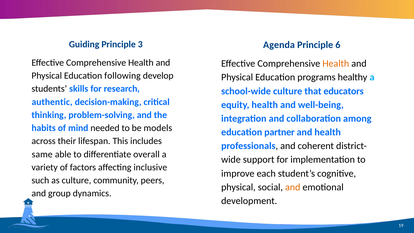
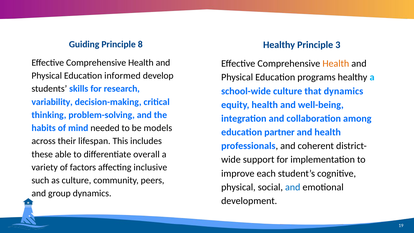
3: 3 -> 8 (140, 44)
Agenda: Agenda -> Healthy (279, 45)
6: 6 -> 3 (338, 45)
following: following -> informed (122, 76)
that educators: educators -> dynamics (343, 91)
authentic: authentic -> variability (52, 102)
same: same -> these (42, 154)
and colour: orange -> blue (293, 187)
